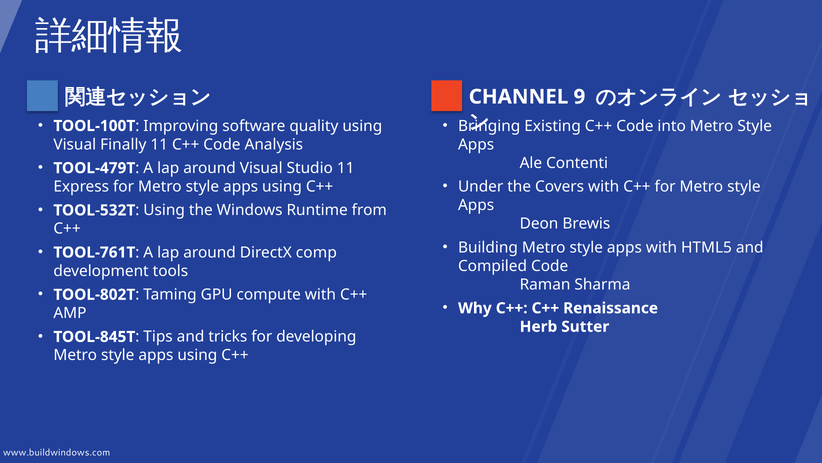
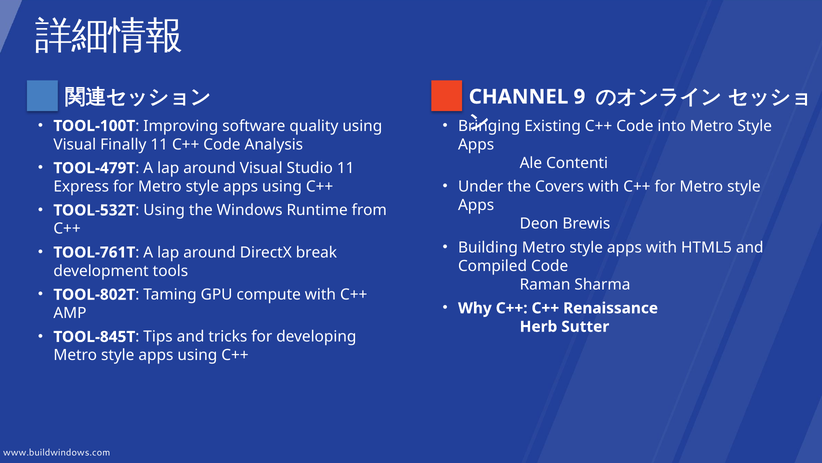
comp: comp -> break (316, 252)
